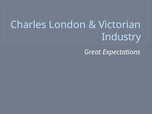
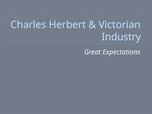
London: London -> Herbert (67, 25)
